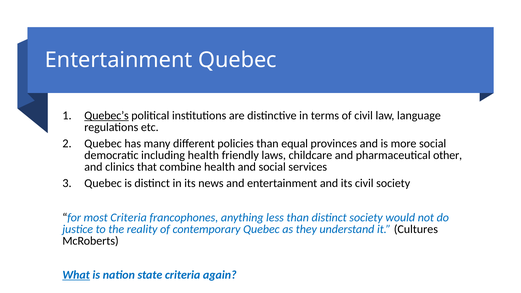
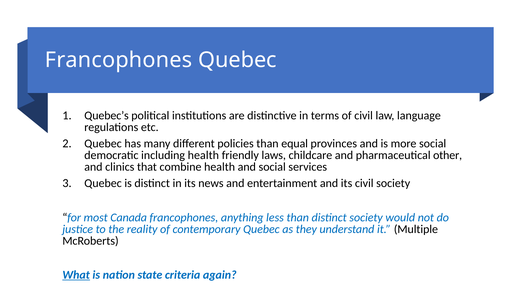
Entertainment: Entertainment -> Francophones (119, 60)
Quebec’s underline: present -> none (107, 116)
most Criteria: Criteria -> Canada (129, 218)
Cultures: Cultures -> Multiple (416, 229)
